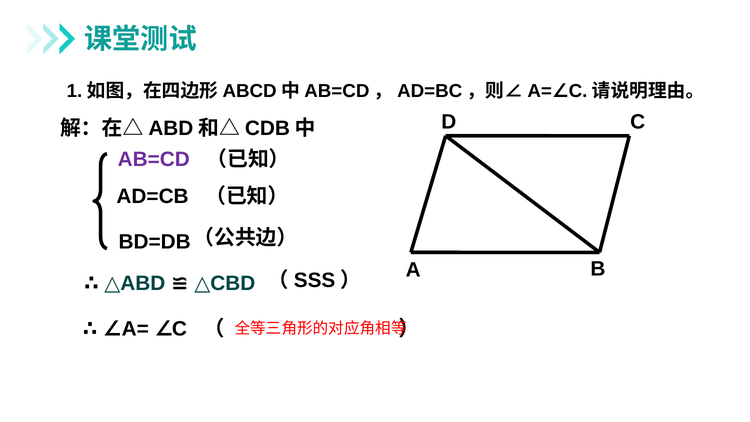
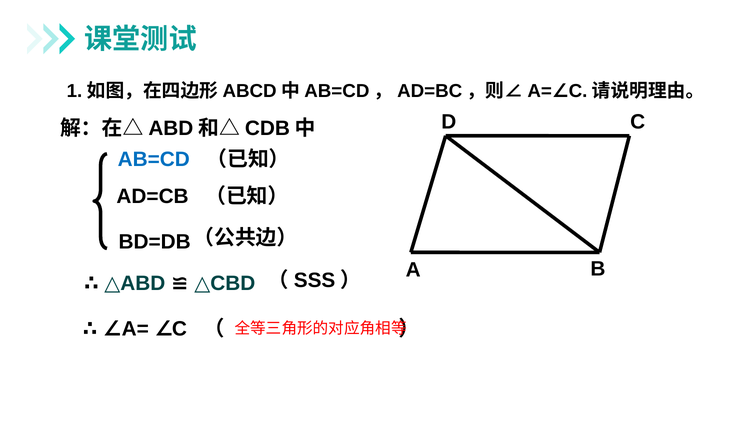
AB=CD colour: purple -> blue (154, 160)
